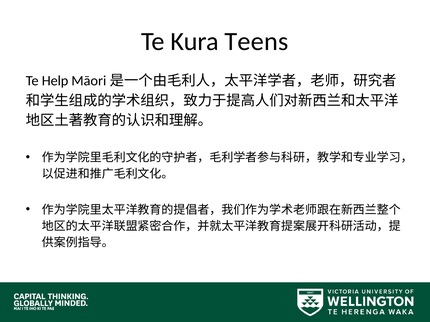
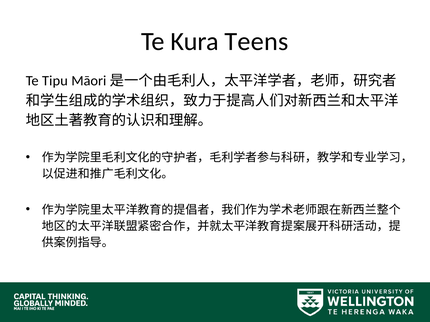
Help: Help -> Tipu (55, 81)
